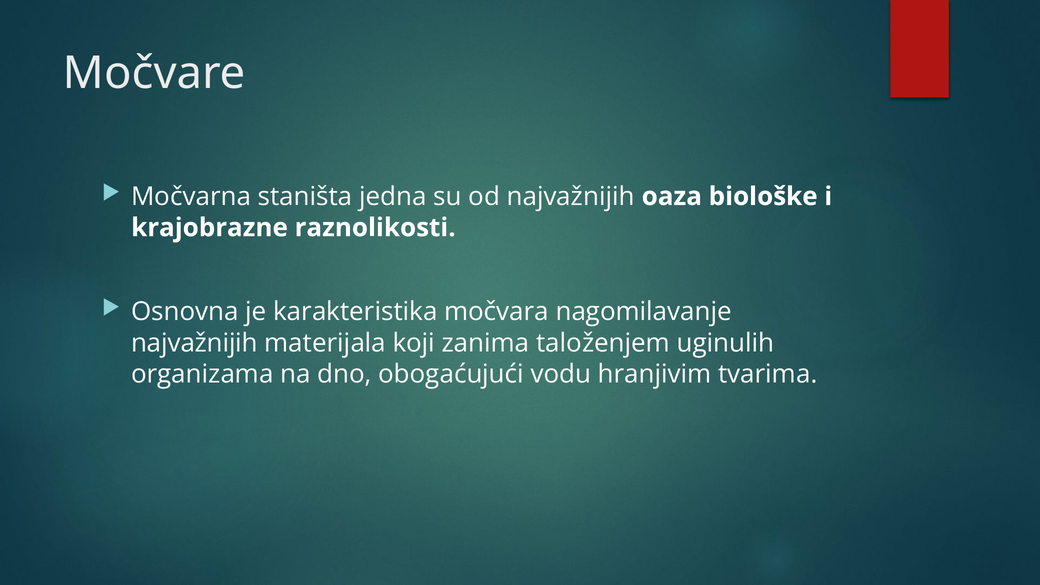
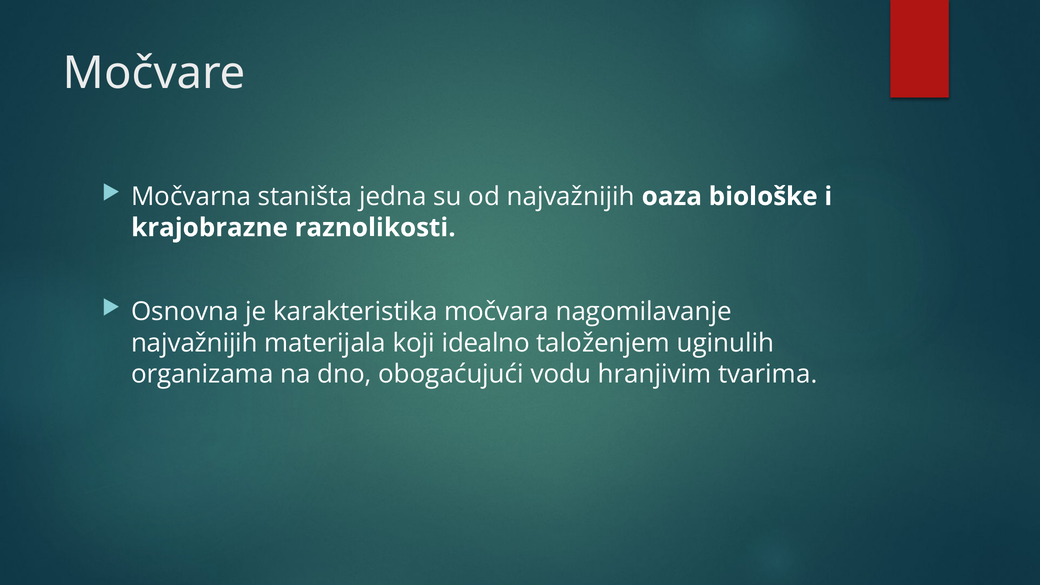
zanima: zanima -> idealno (486, 343)
